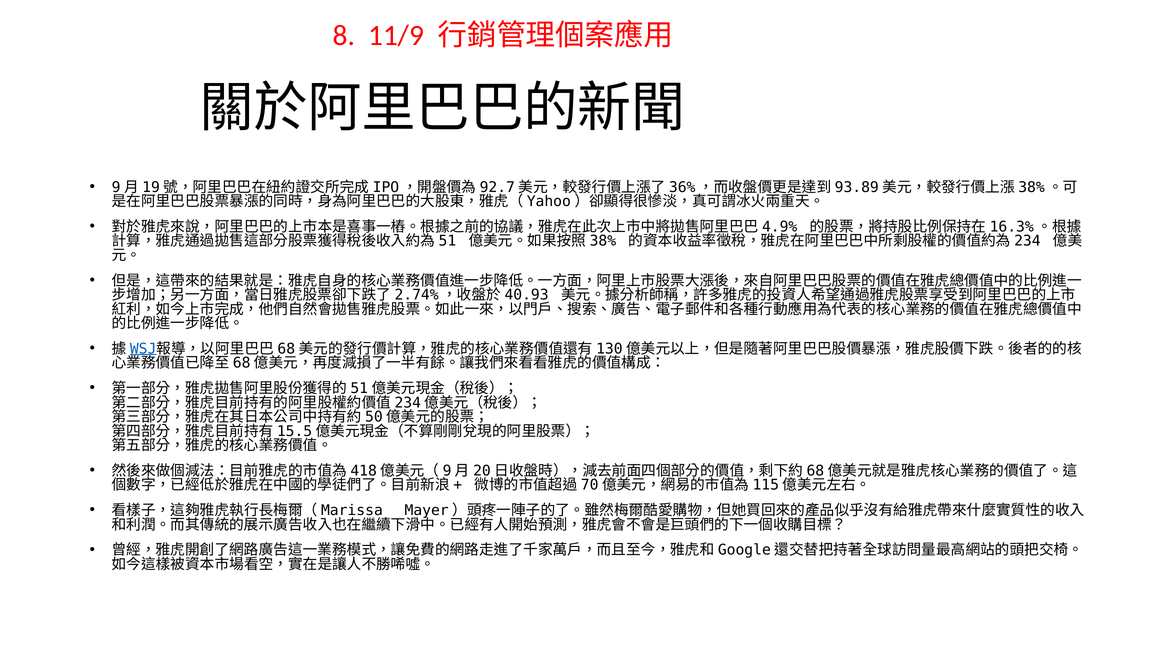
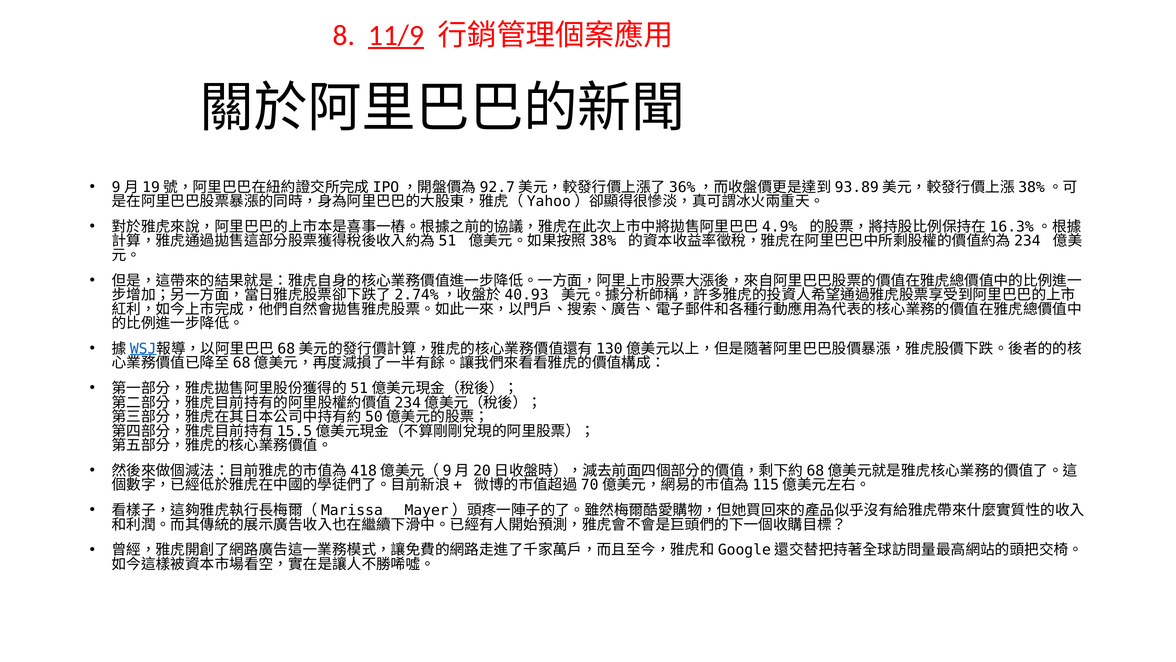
11/9 underline: none -> present (396, 35)
